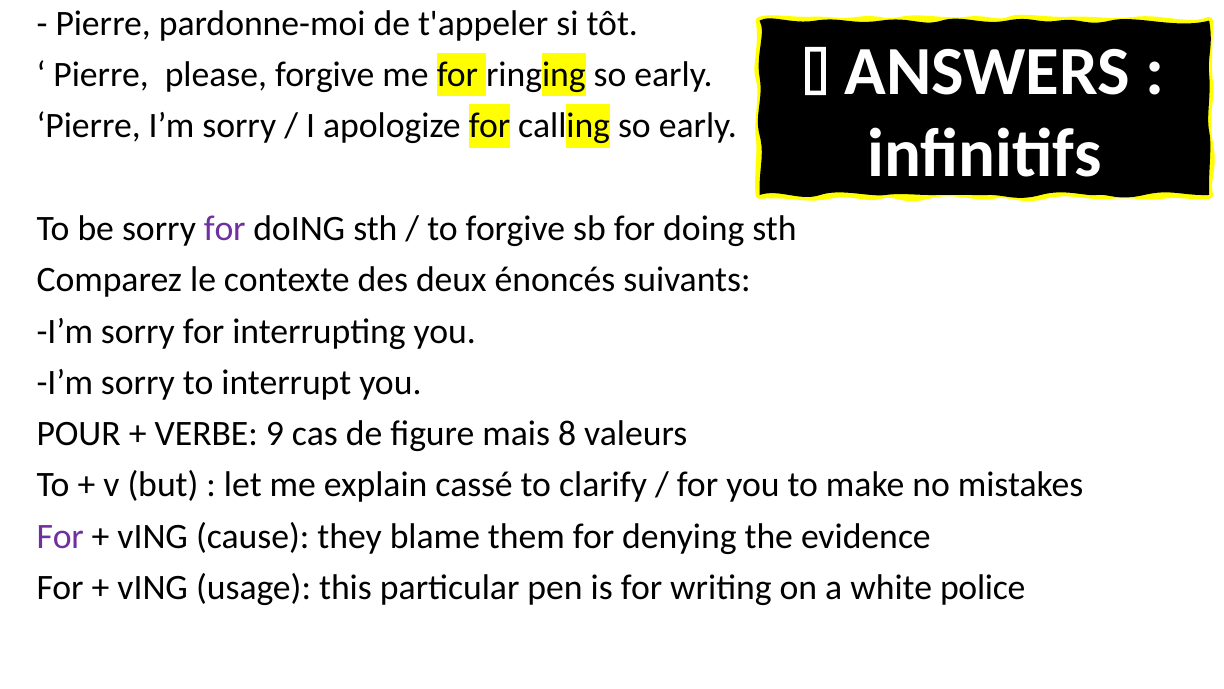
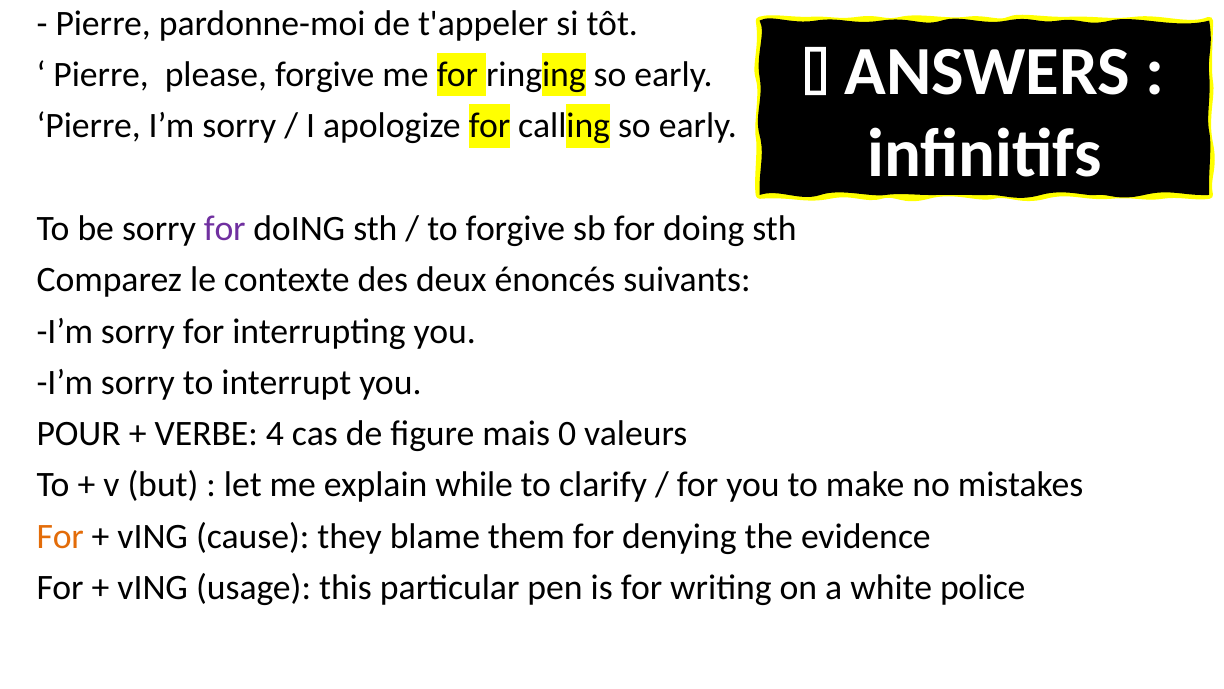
9: 9 -> 4 (275, 434)
8: 8 -> 0 (567, 434)
cassé: cassé -> while (474, 485)
For colour: purple -> orange (60, 536)
